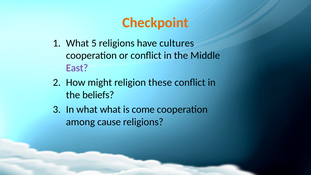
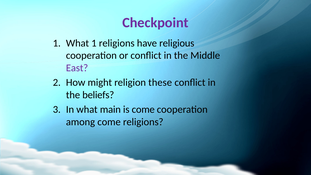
Checkpoint colour: orange -> purple (155, 23)
What 5: 5 -> 1 (94, 43)
cultures: cultures -> religious (177, 43)
what what: what -> main (110, 109)
among cause: cause -> come (109, 122)
